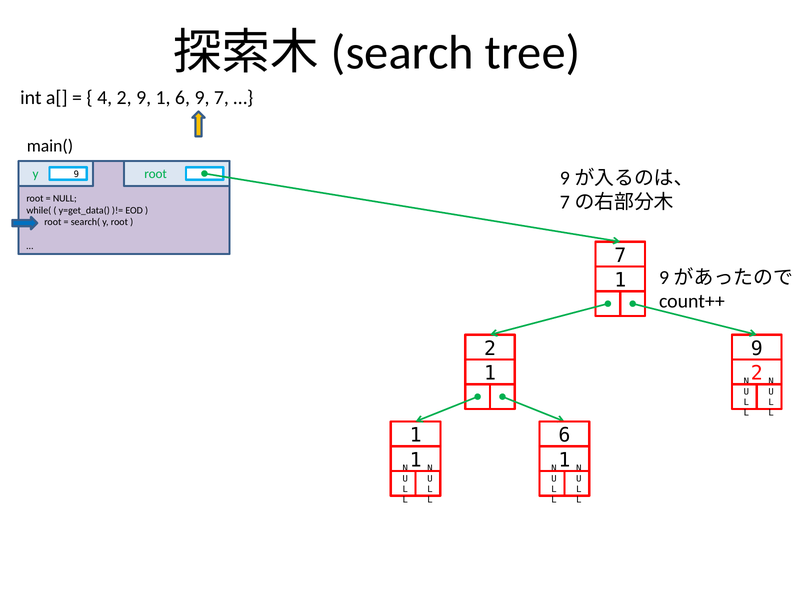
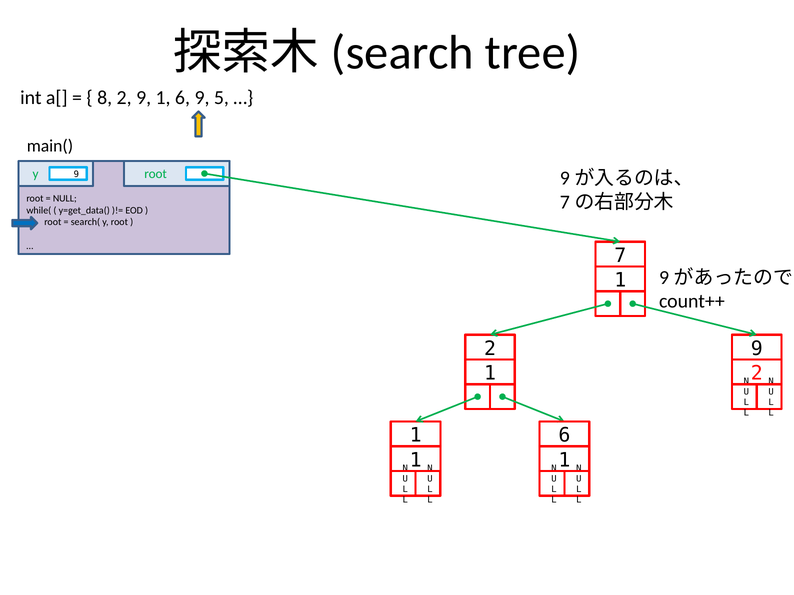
4: 4 -> 8 (105, 98)
9 7: 7 -> 5 (221, 98)
